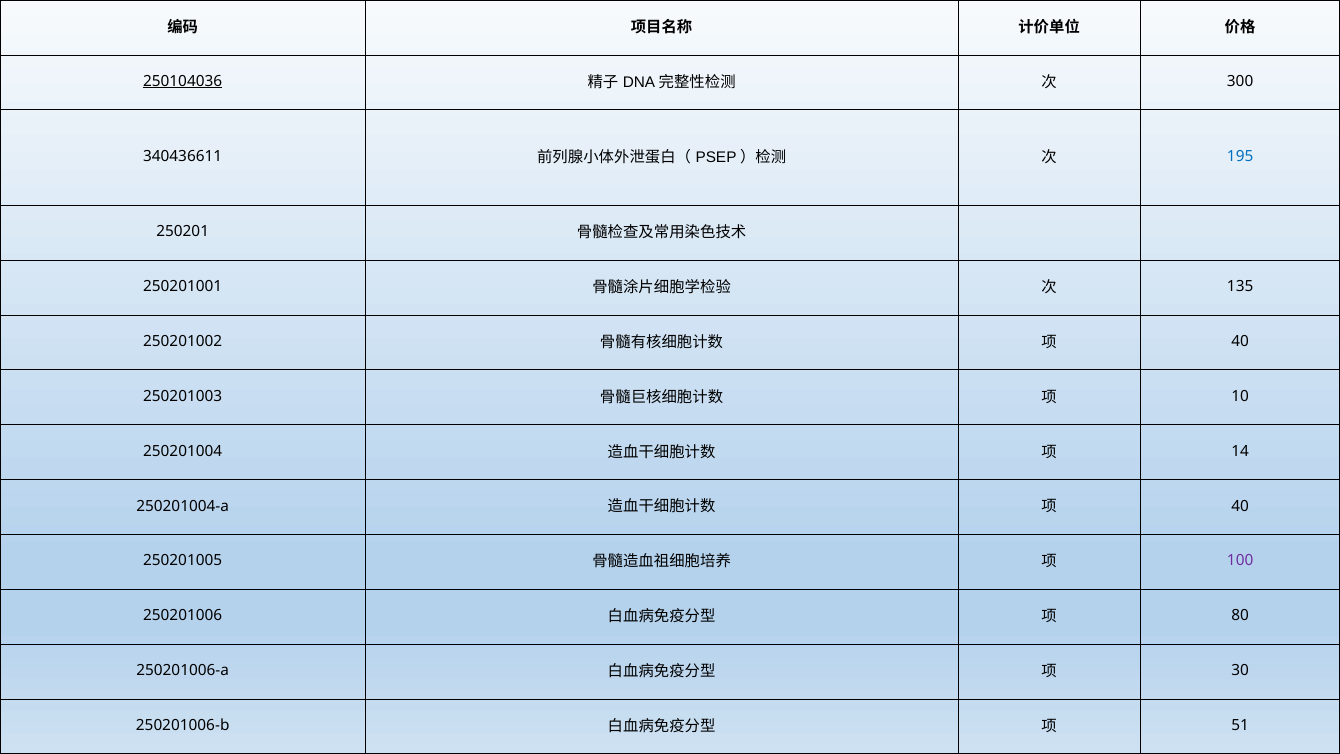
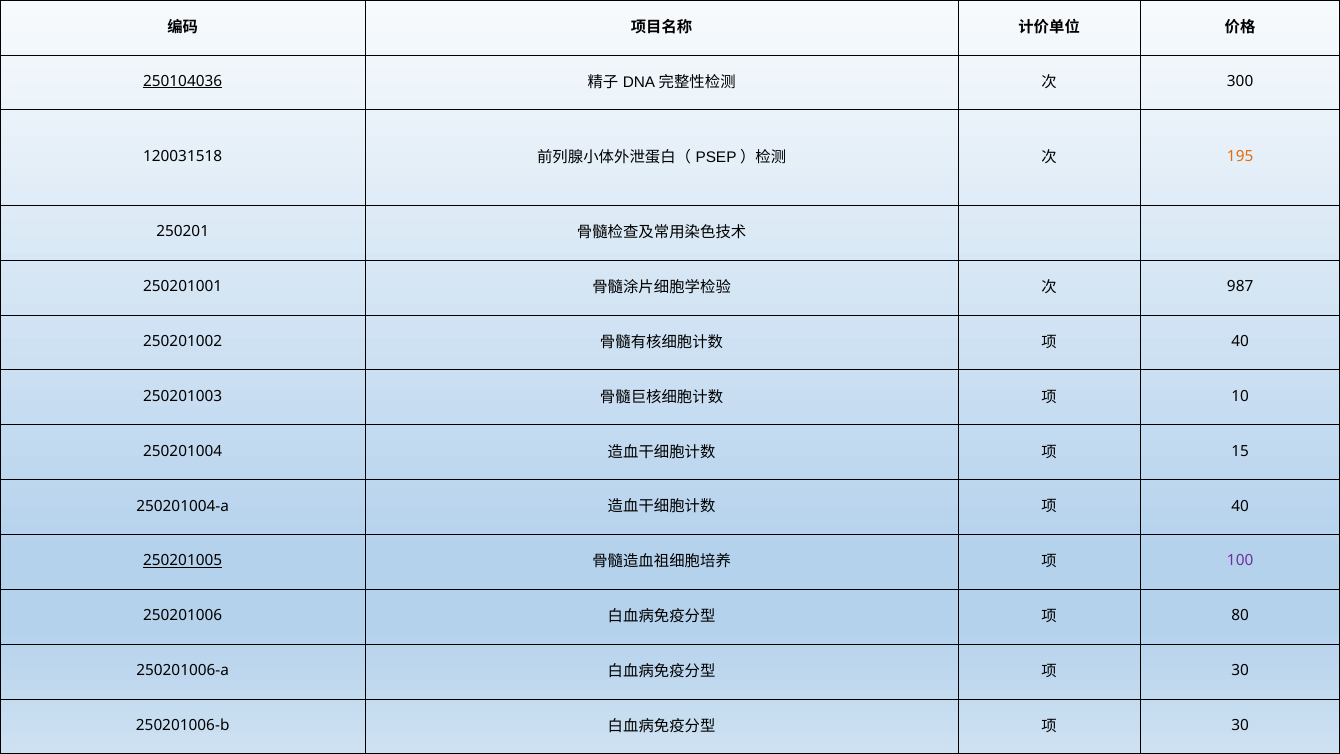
340436611: 340436611 -> 120031518 (183, 156)
195 colour: blue -> orange (1240, 156)
135: 135 -> 987 (1240, 286)
14: 14 -> 15 (1240, 451)
250201005 underline: none -> present (183, 561)
51: 51 -> 30 (1240, 725)
